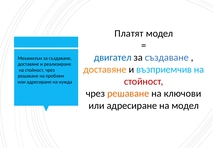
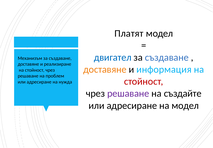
възприемчив: възприемчив -> информация (164, 69)
решаване colour: orange -> purple (128, 93)
ключови: ключови -> създайте (183, 93)
